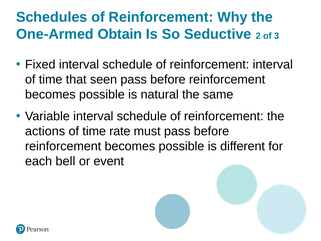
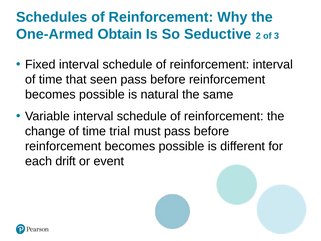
actions: actions -> change (45, 131)
rate: rate -> trial (120, 131)
bell: bell -> drift (66, 161)
